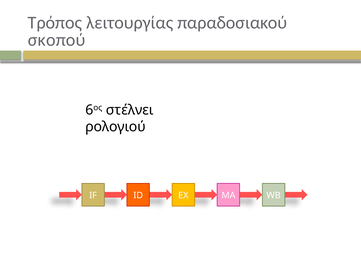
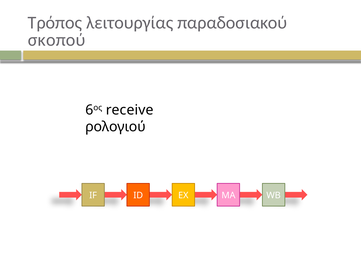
στέλνει: στέλνει -> receive (130, 110)
